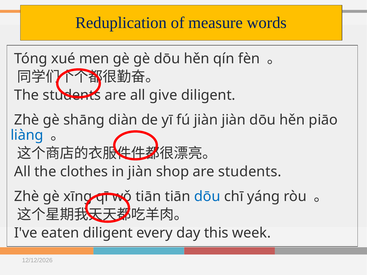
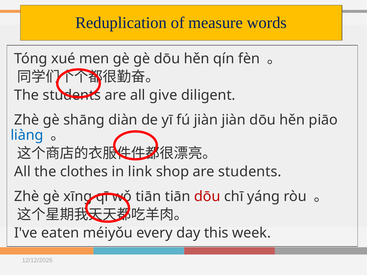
in jiàn: jiàn -> link (140, 172)
dōu colour: blue -> red (207, 196)
eaten diligent: diligent -> méiyǒu (108, 233)
